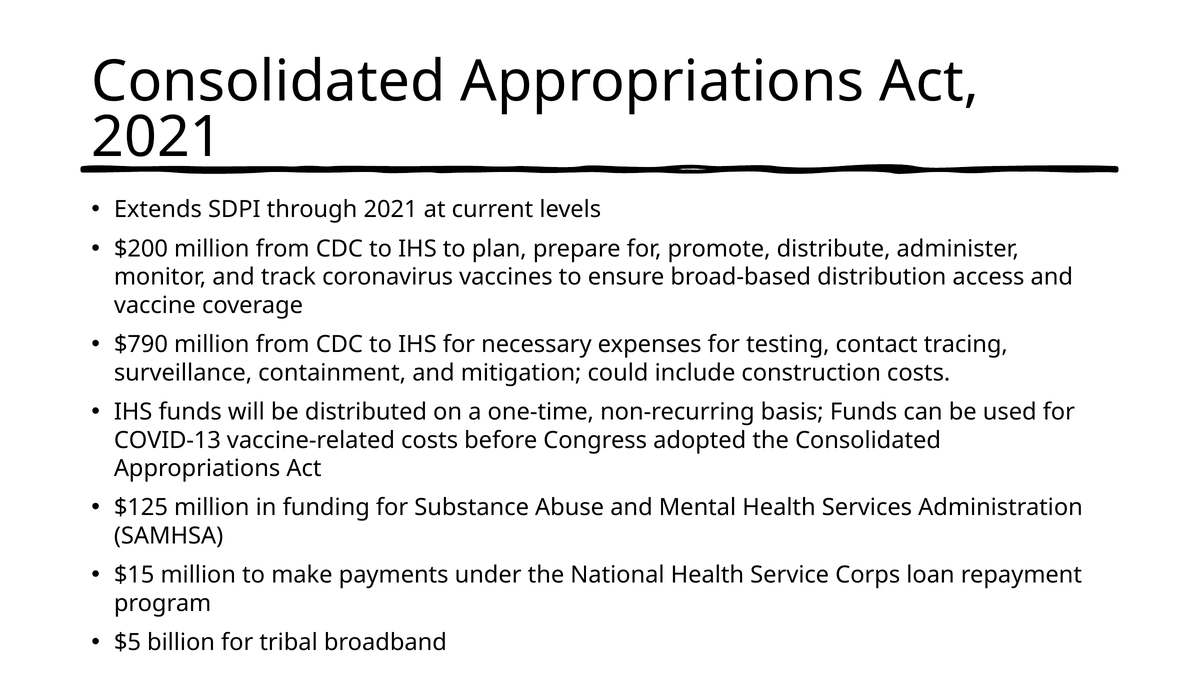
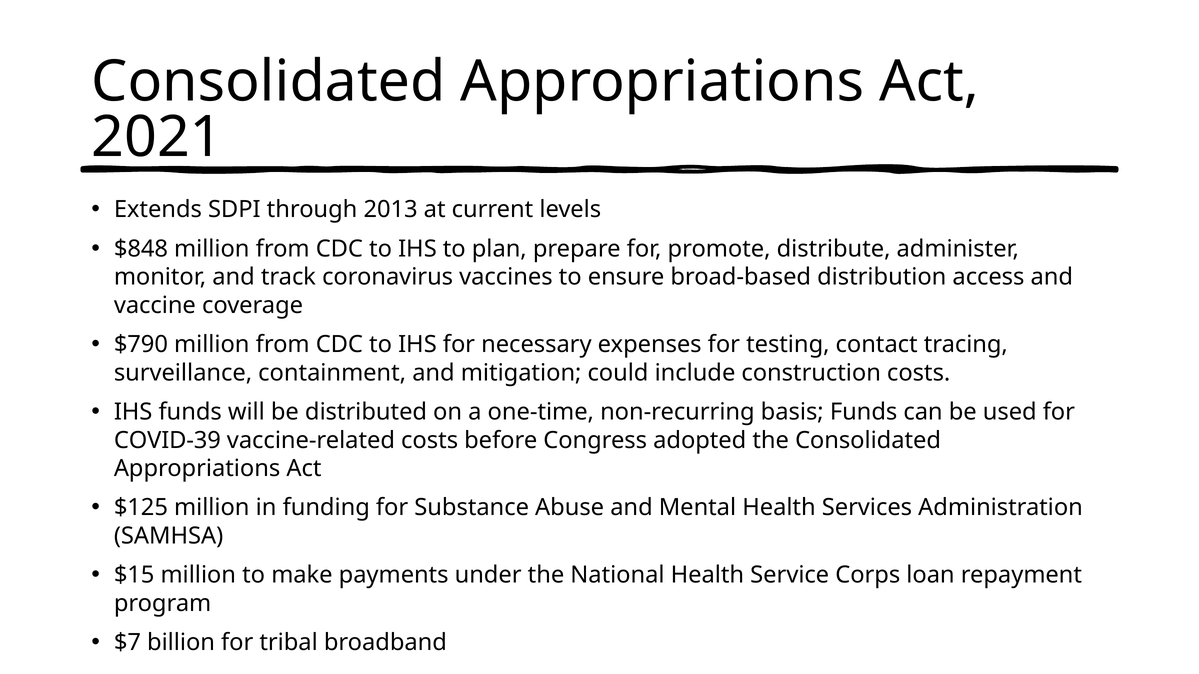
through 2021: 2021 -> 2013 (391, 210)
$200: $200 -> $848 (141, 249)
COVID-13: COVID-13 -> COVID-39 (167, 440)
$5: $5 -> $7 (127, 643)
